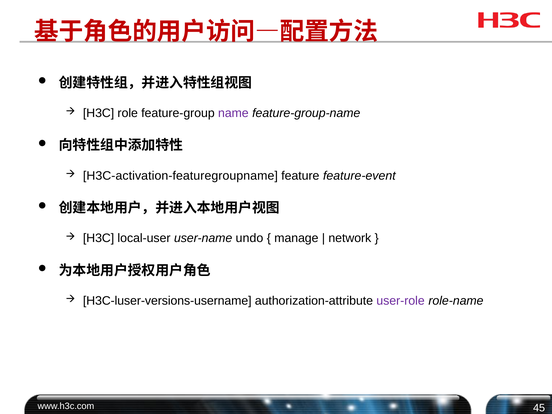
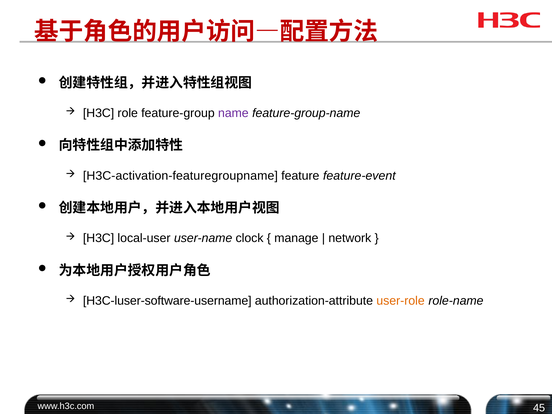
undo: undo -> clock (250, 238)
H3C-luser-versions-username: H3C-luser-versions-username -> H3C-luser-software-username (167, 301)
user-role colour: purple -> orange (401, 301)
